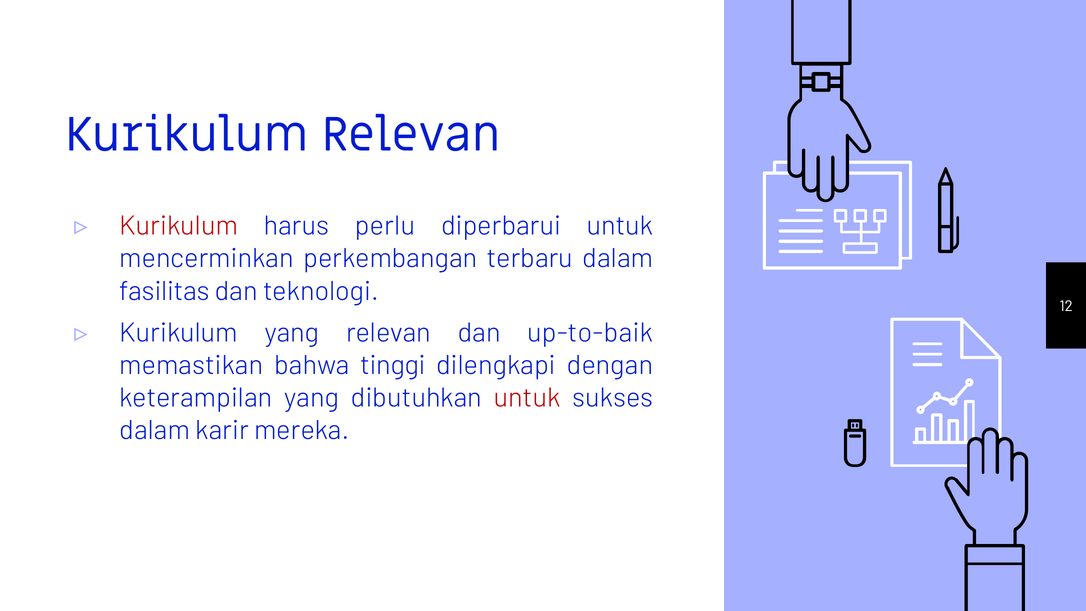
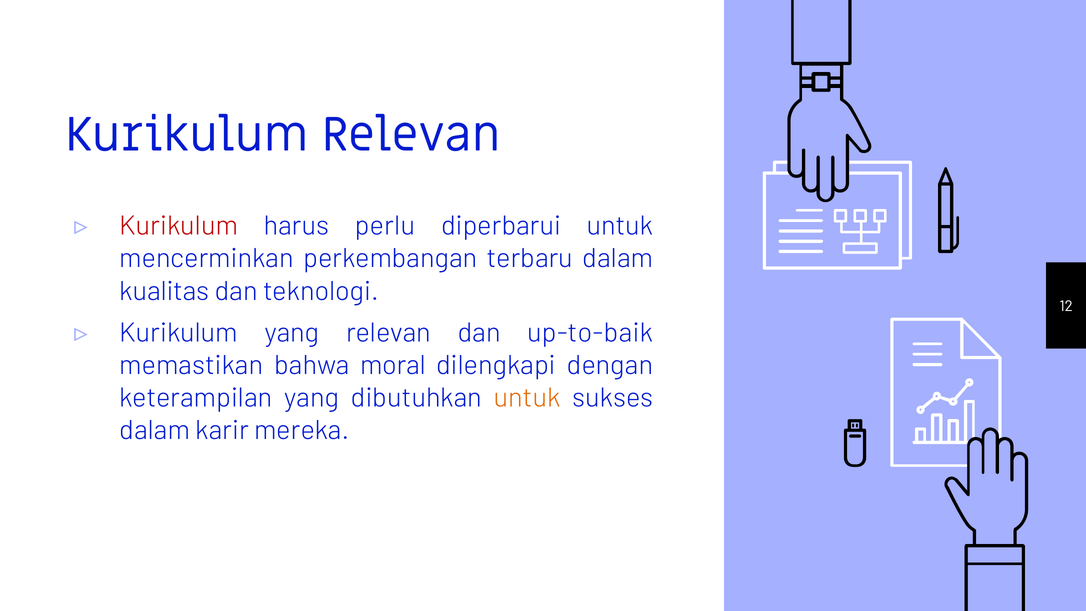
fasilitas: fasilitas -> kualitas (164, 291)
tinggi: tinggi -> moral (393, 365)
untuk colour: red -> orange (527, 398)
